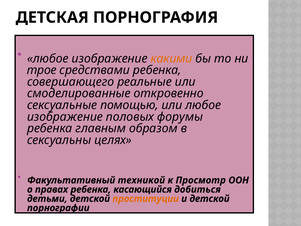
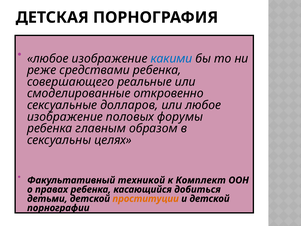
какими colour: orange -> blue (171, 58)
трое: трое -> реже (42, 70)
помощью: помощью -> долларов (129, 105)
Просмотр: Просмотр -> Комплект (201, 180)
